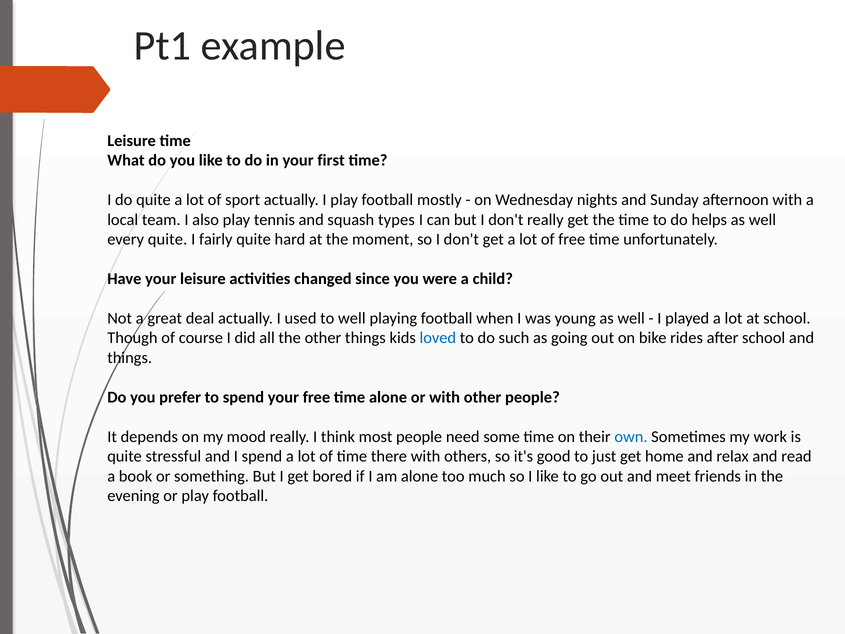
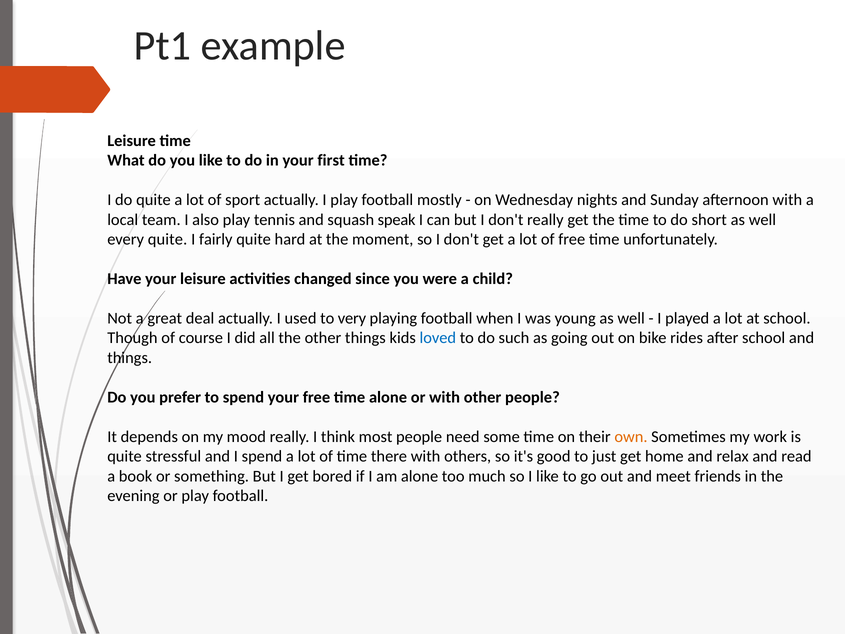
types: types -> speak (397, 219)
helps: helps -> short (709, 219)
to well: well -> very (352, 318)
own colour: blue -> orange (631, 437)
